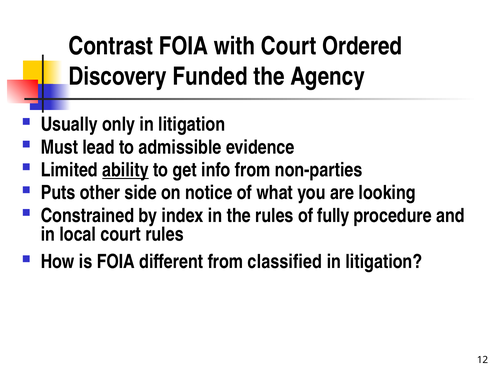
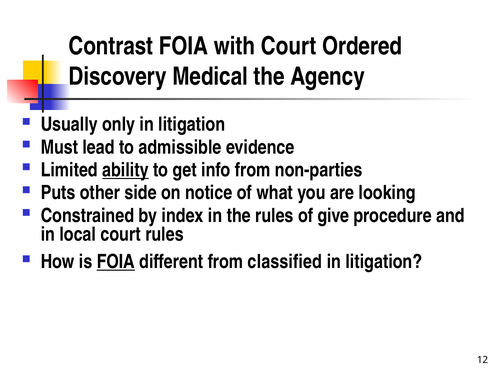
Funded: Funded -> Medical (210, 76)
fully: fully -> give (333, 216)
FOIA underline: none -> present (116, 262)
